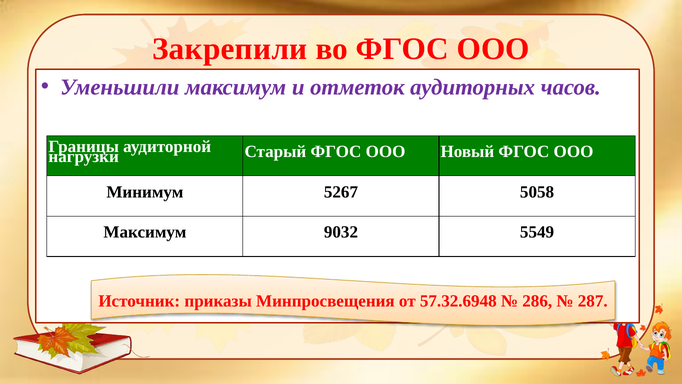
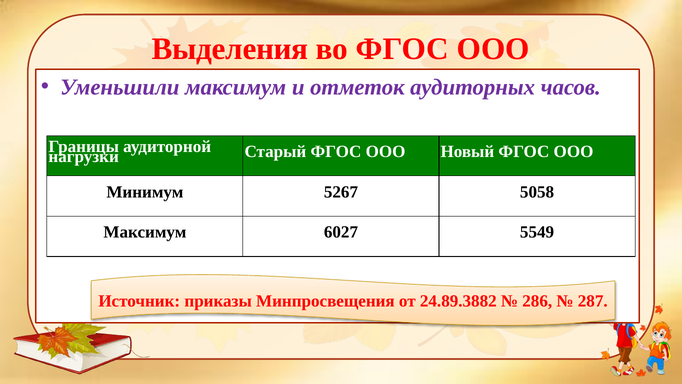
Закрепили: Закрепили -> Выделения (230, 49)
9032: 9032 -> 6027 (341, 232)
57.32.6948: 57.32.6948 -> 24.89.3882 (458, 301)
